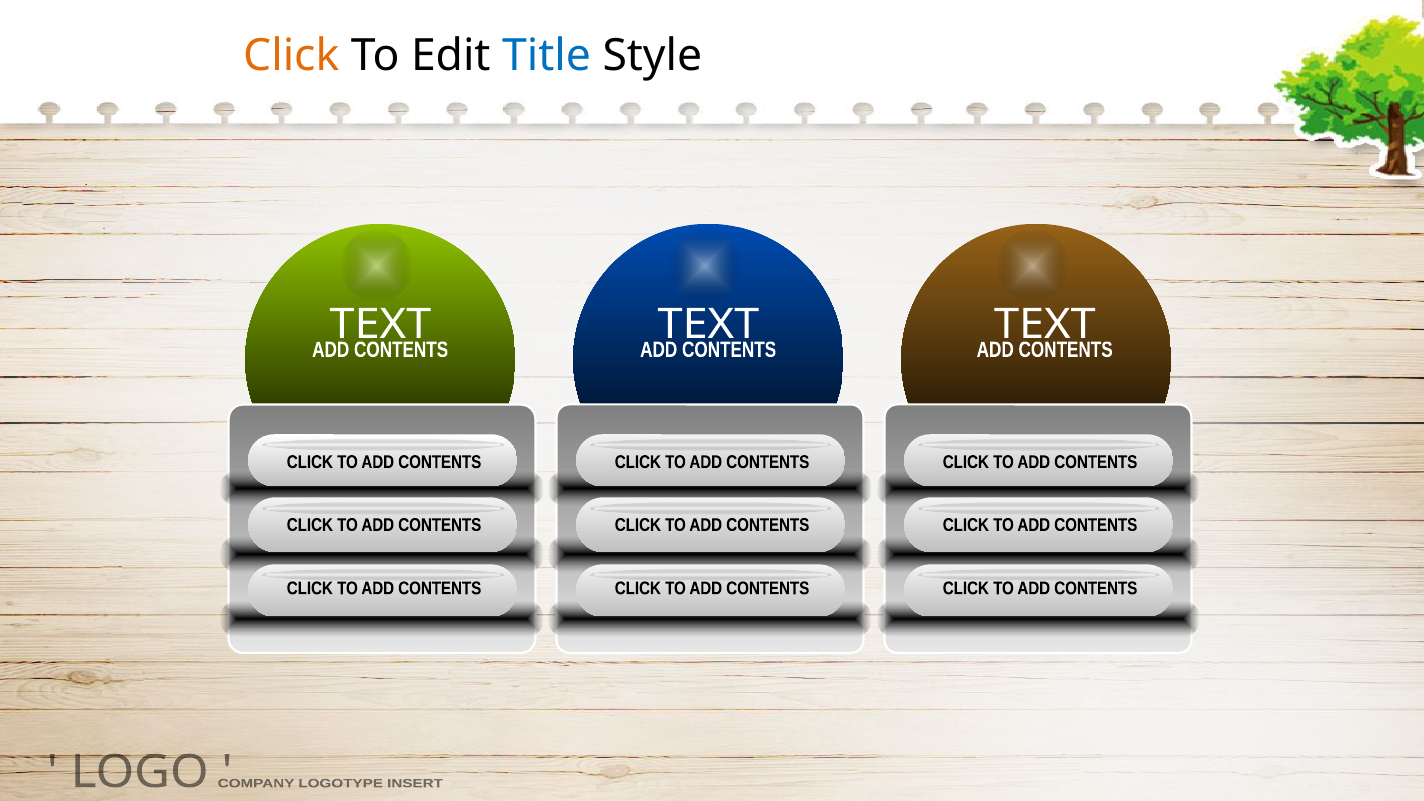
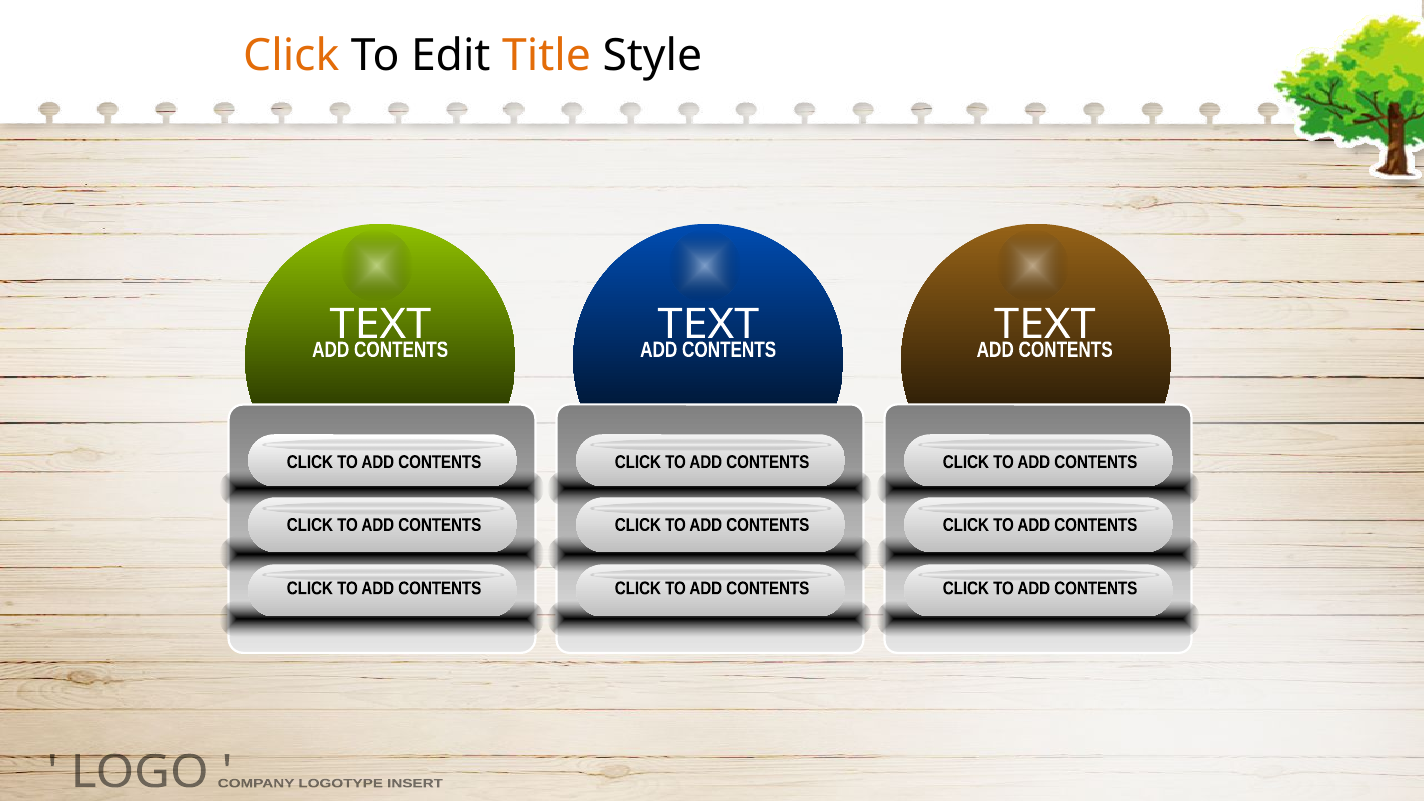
Title colour: blue -> orange (547, 55)
